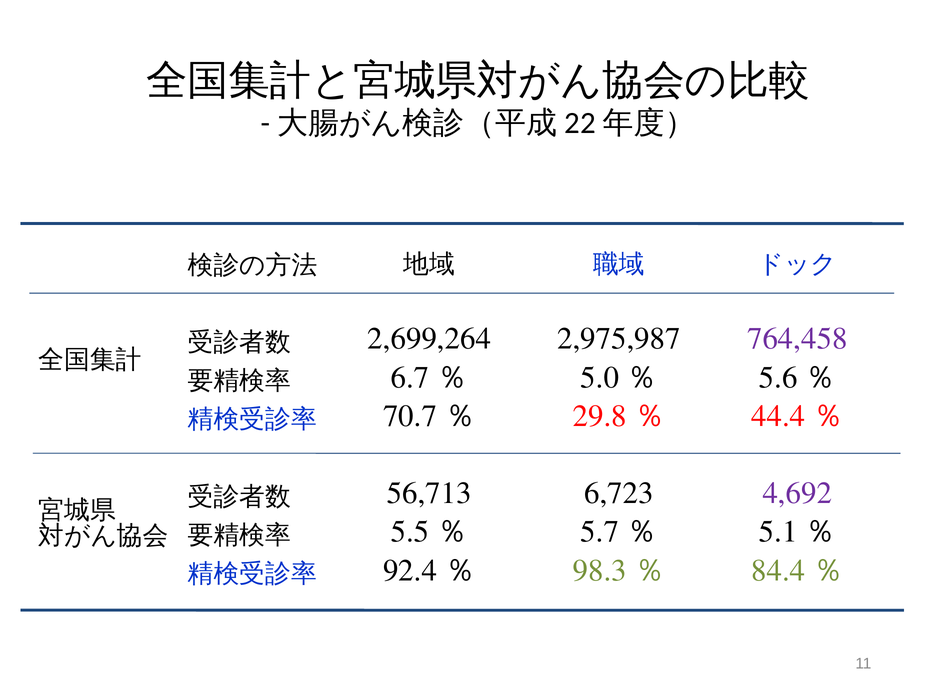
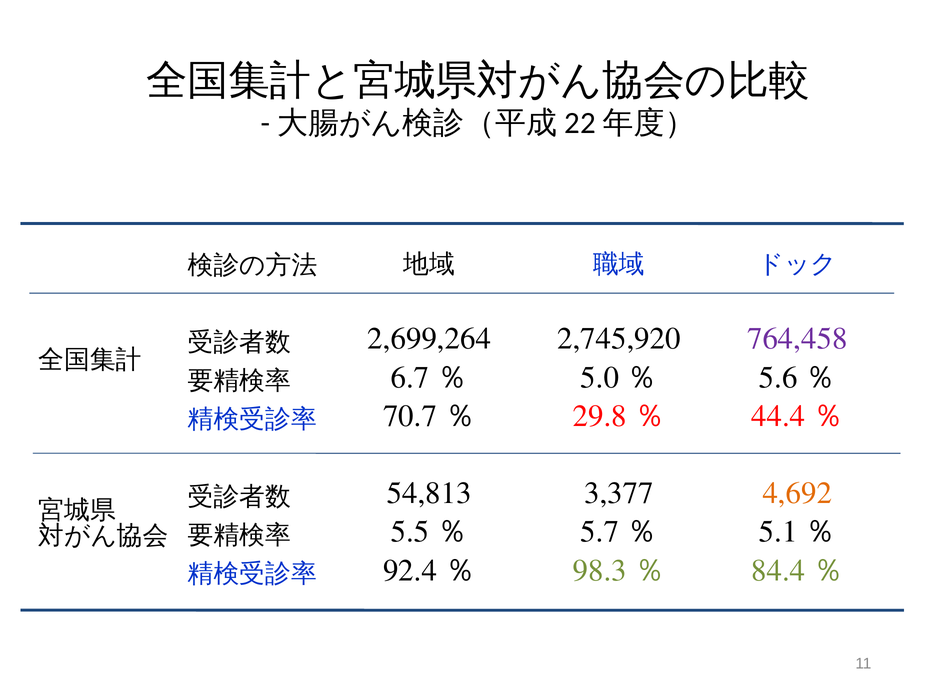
2,975,987: 2,975,987 -> 2,745,920 (619, 339)
56,713: 56,713 -> 54,813 (429, 493)
6,723: 6,723 -> 3,377 (619, 493)
4,692 colour: purple -> orange (797, 493)
